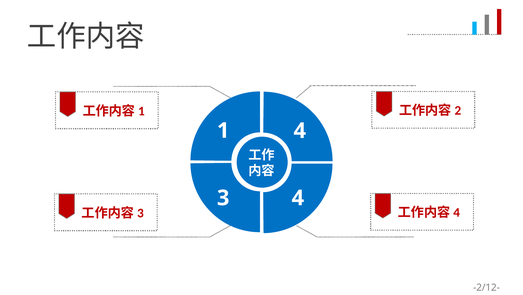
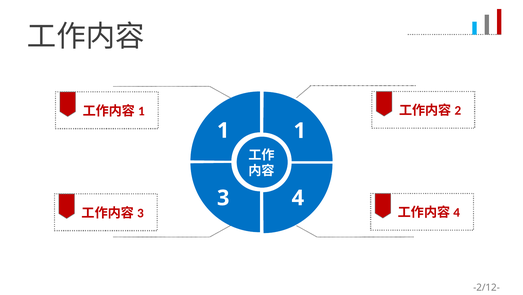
4: 4 -> 1 (300, 131)
